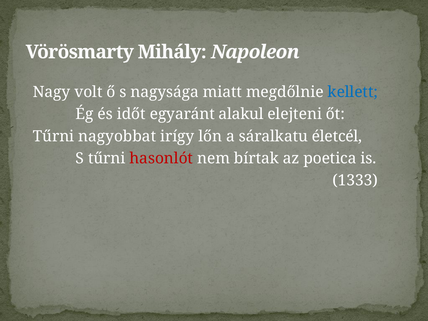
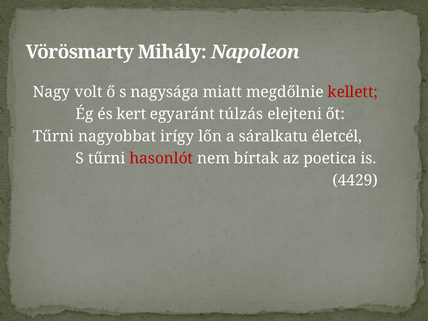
kellett colour: blue -> red (353, 92)
időt: időt -> kert (131, 114)
alakul: alakul -> túlzás (241, 114)
1333: 1333 -> 4429 (355, 180)
